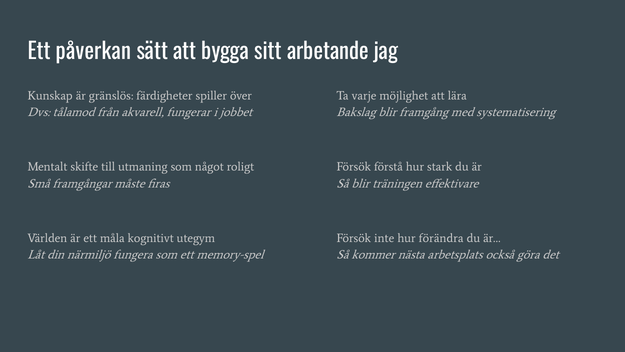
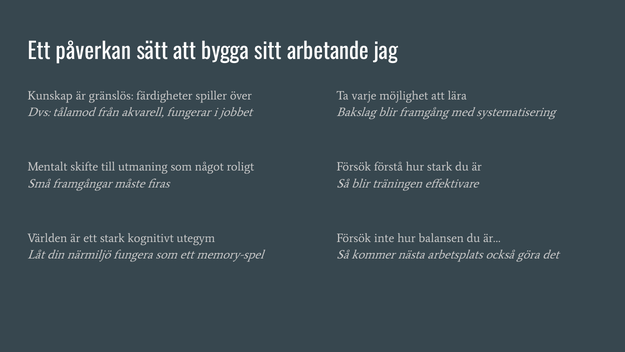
ett måla: måla -> stark (112, 238)
förändra: förändra -> balansen (441, 238)
